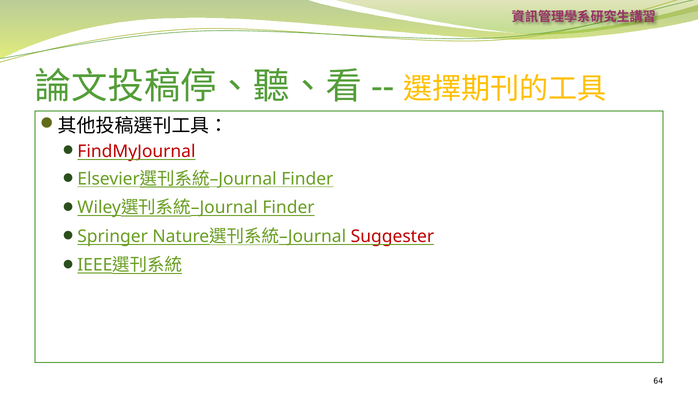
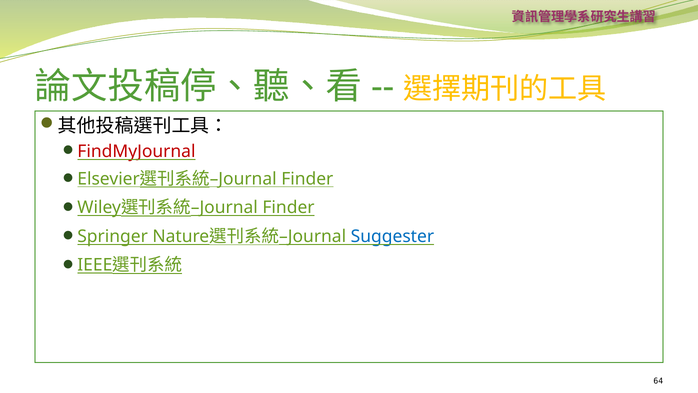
Suggester colour: red -> blue (392, 236)
